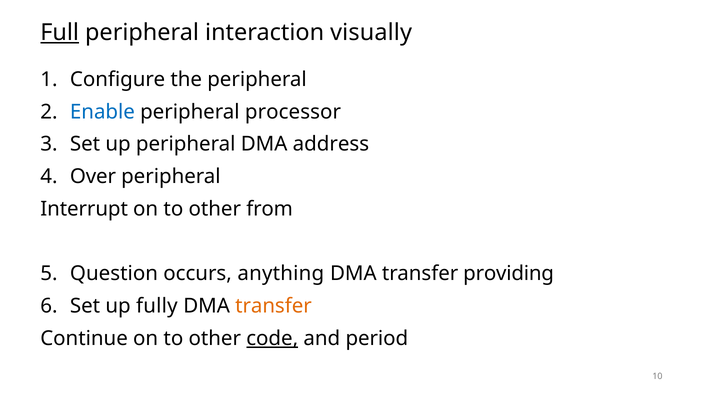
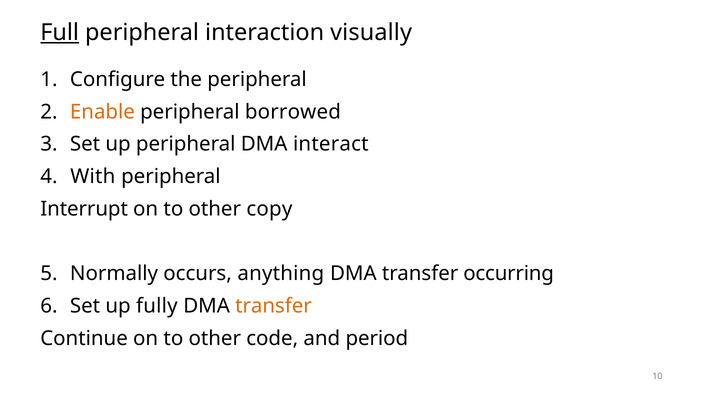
Enable colour: blue -> orange (102, 112)
processor: processor -> borrowed (293, 112)
address: address -> interact (331, 144)
Over: Over -> With (93, 177)
from: from -> copy (269, 209)
Question: Question -> Normally (114, 274)
providing: providing -> occurring (509, 274)
code underline: present -> none (272, 339)
